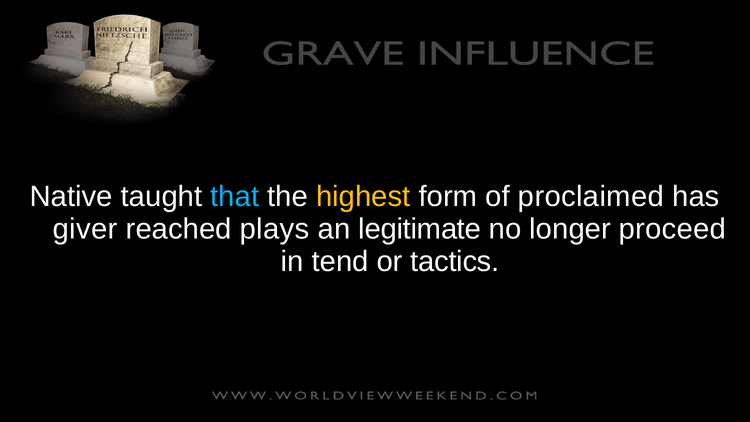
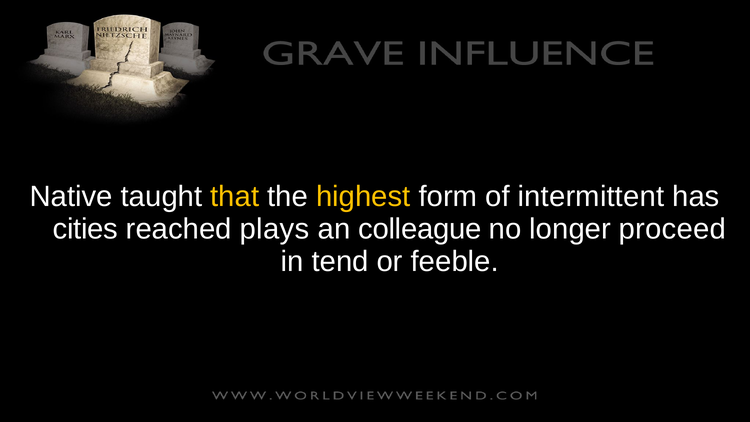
that colour: light blue -> yellow (235, 196)
proclaimed: proclaimed -> intermittent (591, 196)
giver: giver -> cities (85, 229)
legitimate: legitimate -> colleague (420, 229)
tactics: tactics -> feeble (455, 262)
